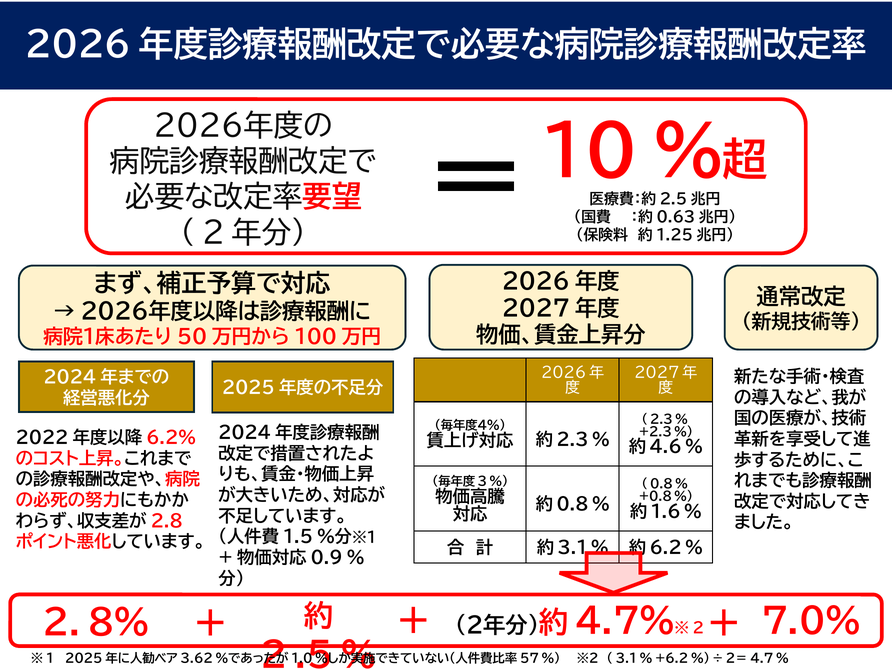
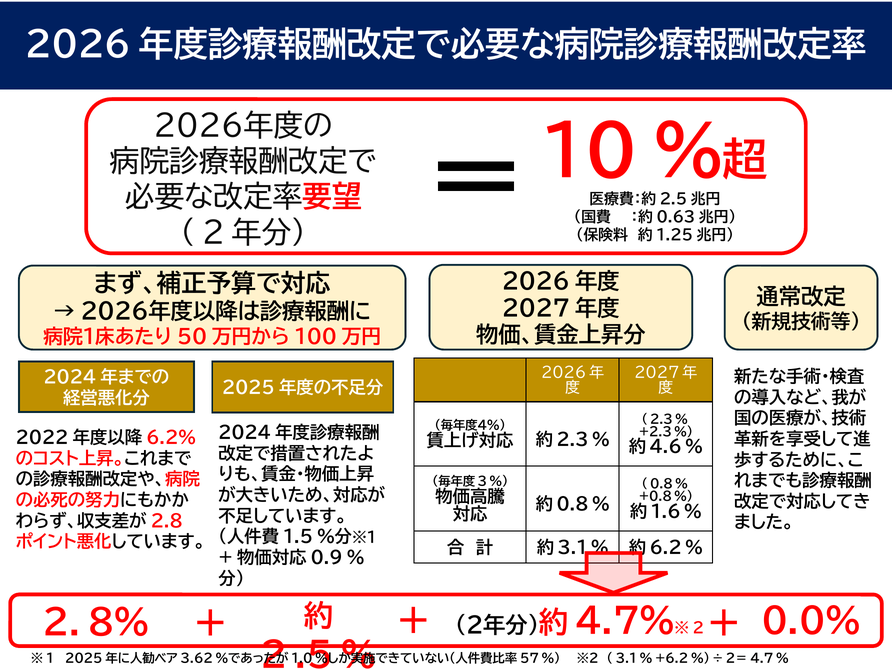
7.0%: 7.0% -> 0.0% (811, 622)
